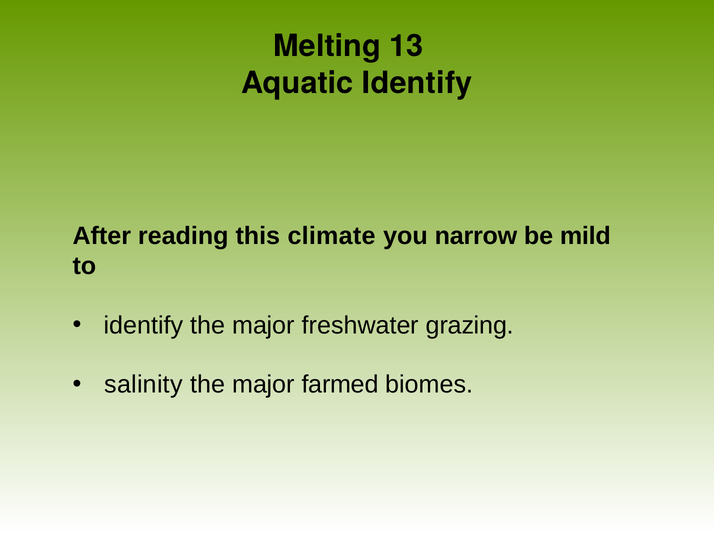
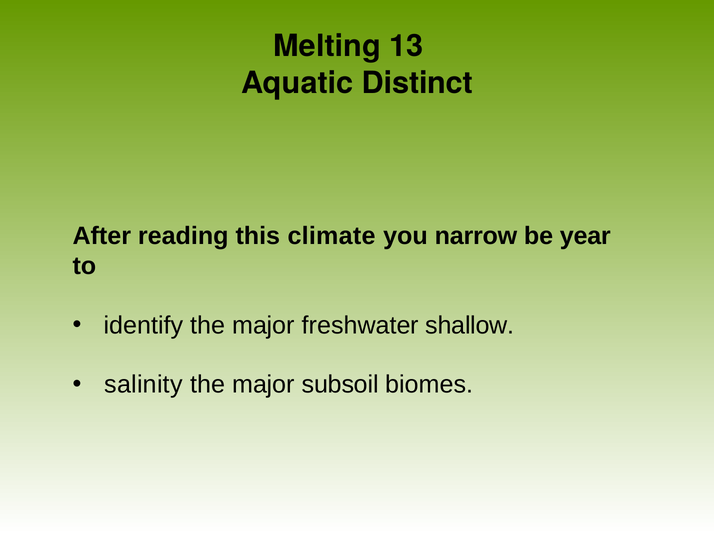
Aquatic Identify: Identify -> Distinct (417, 83)
mild: mild -> year (585, 236)
grazing: grazing -> shallow (470, 326)
farmed: farmed -> subsoil (340, 385)
